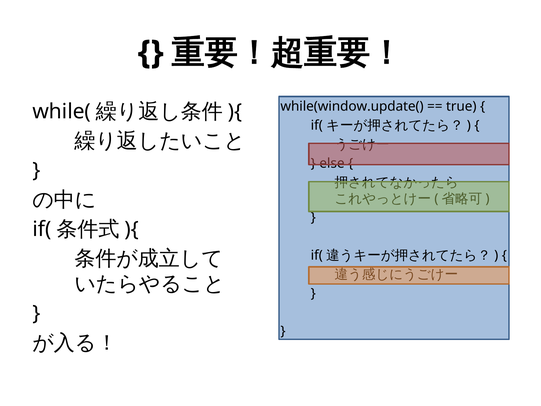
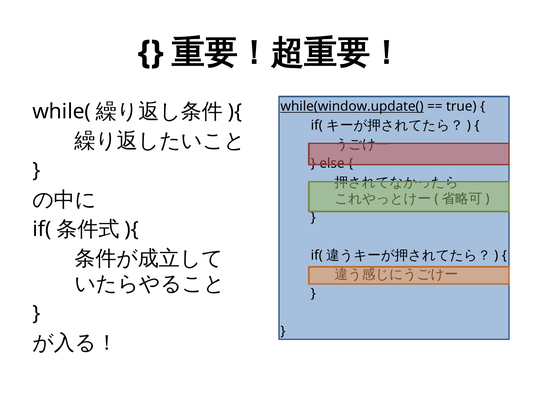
while(window.update( underline: none -> present (352, 106)
